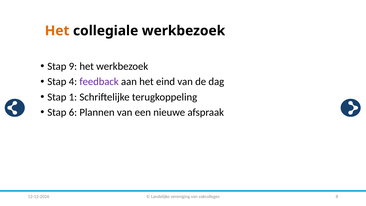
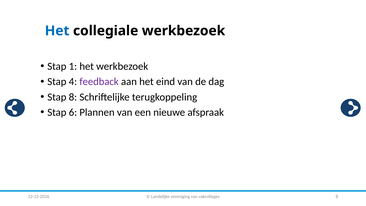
Het colour: orange -> blue (57, 31)
9: 9 -> 1 (73, 66)
Stap 1: 1 -> 8 (73, 97)
